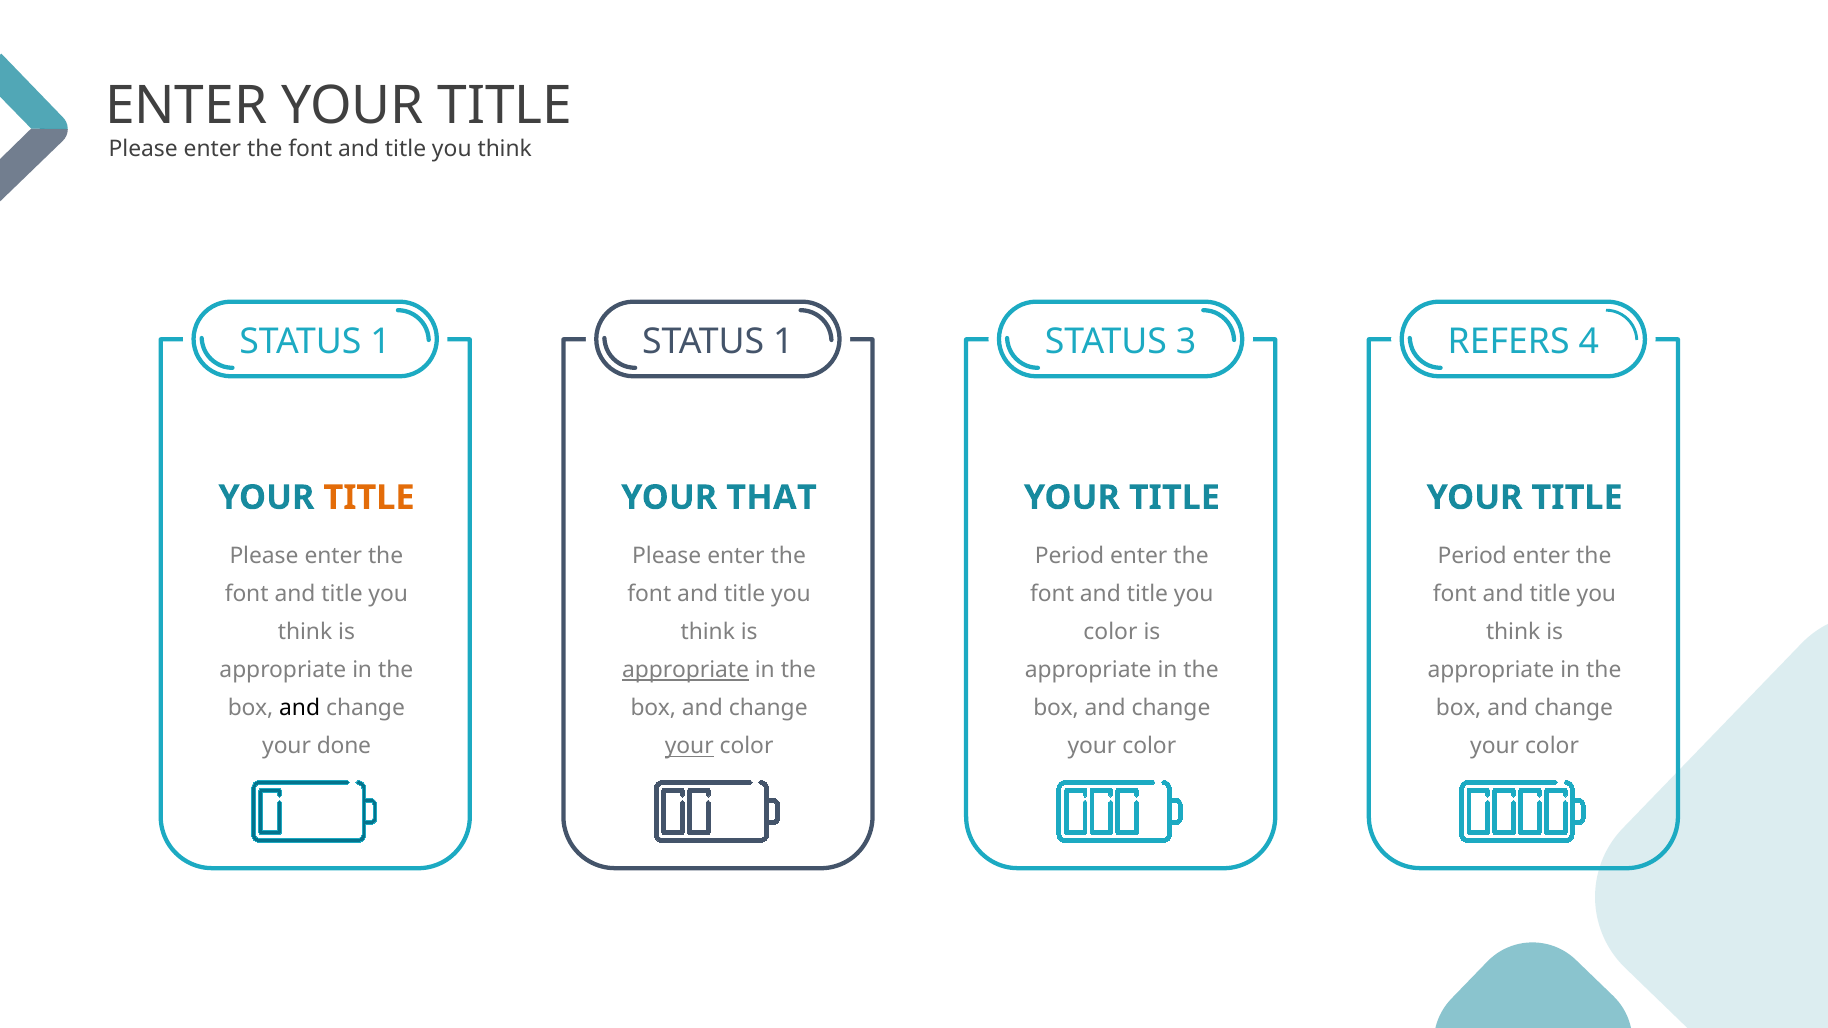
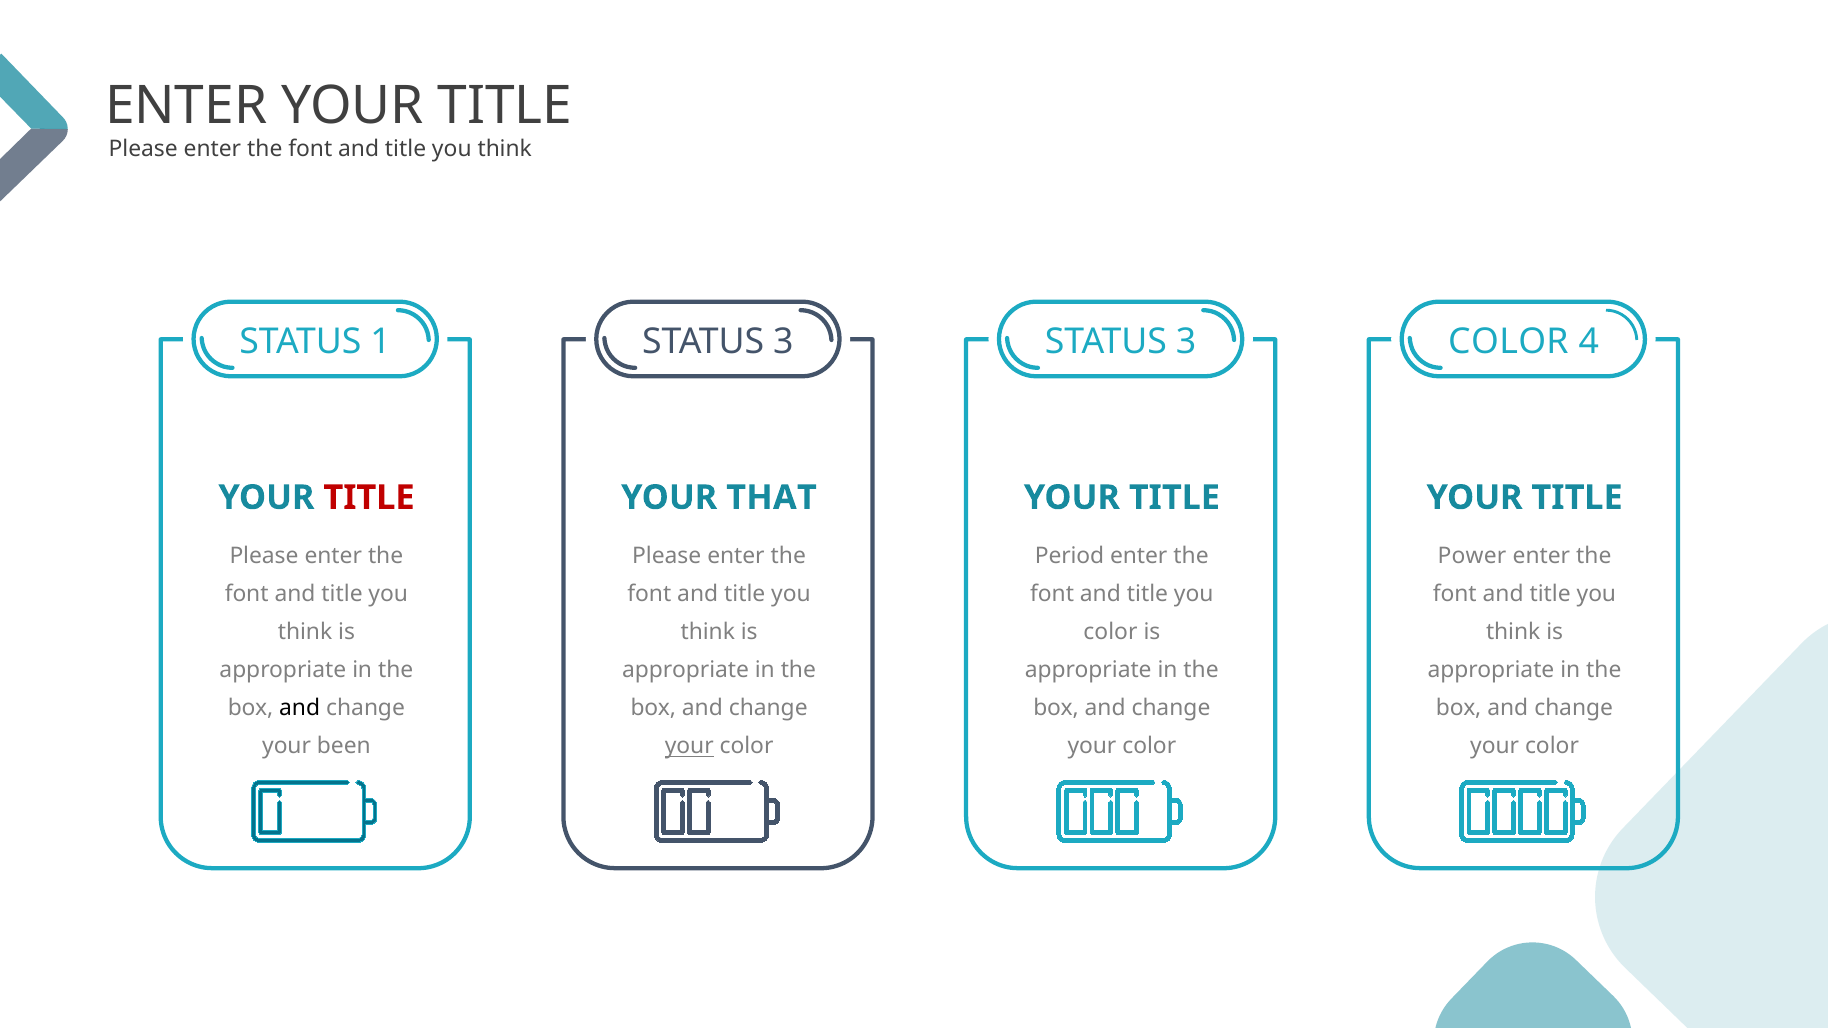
1: 1 -> 3 (783, 341)
REFERS: REFERS -> COLOR (1508, 341)
TITLE colour: orange -> red (369, 498)
Period: Period -> Power (1472, 556)
appropriate underline: present -> none (686, 670)
done: done -> been (344, 747)
